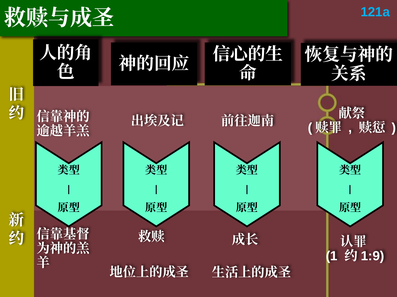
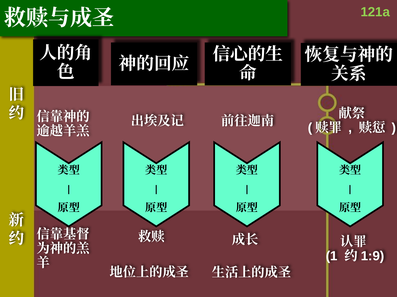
121a colour: light blue -> light green (375, 12)
